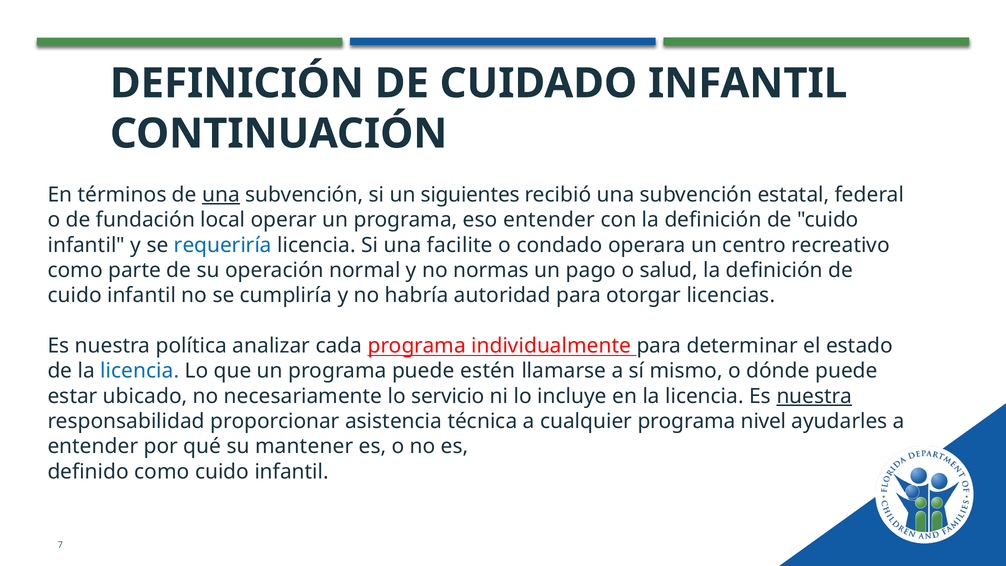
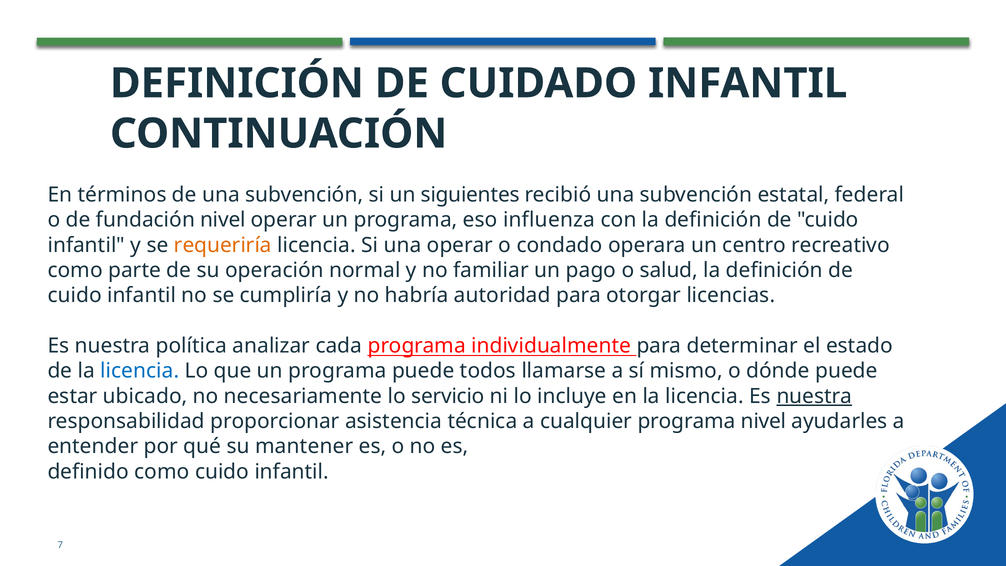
una underline: present -> none (221, 195)
fundación local: local -> nivel (223, 220)
eso entender: entender -> influenza (549, 220)
requeriría colour: blue -> orange (223, 245)
una facilite: facilite -> operar (460, 245)
normas: normas -> familiar (491, 270)
estén: estén -> todos (488, 371)
